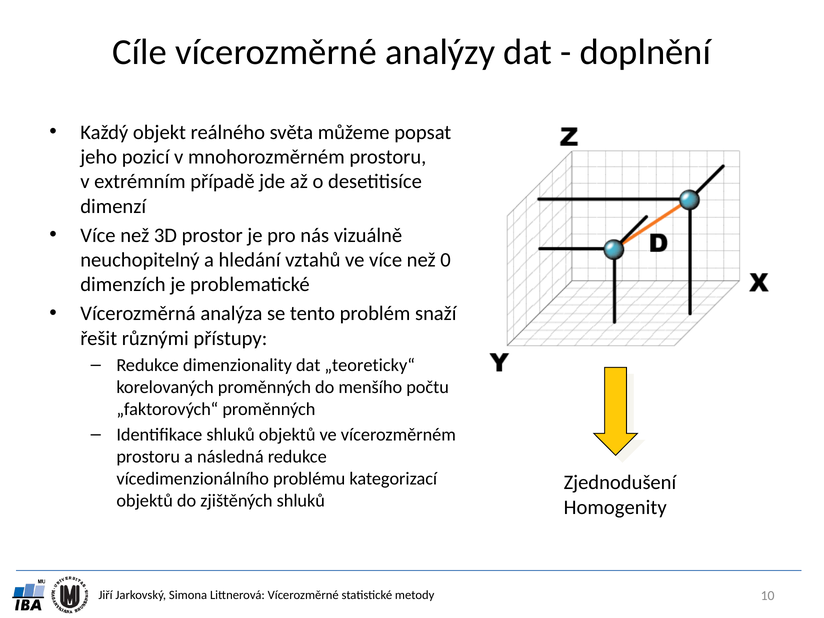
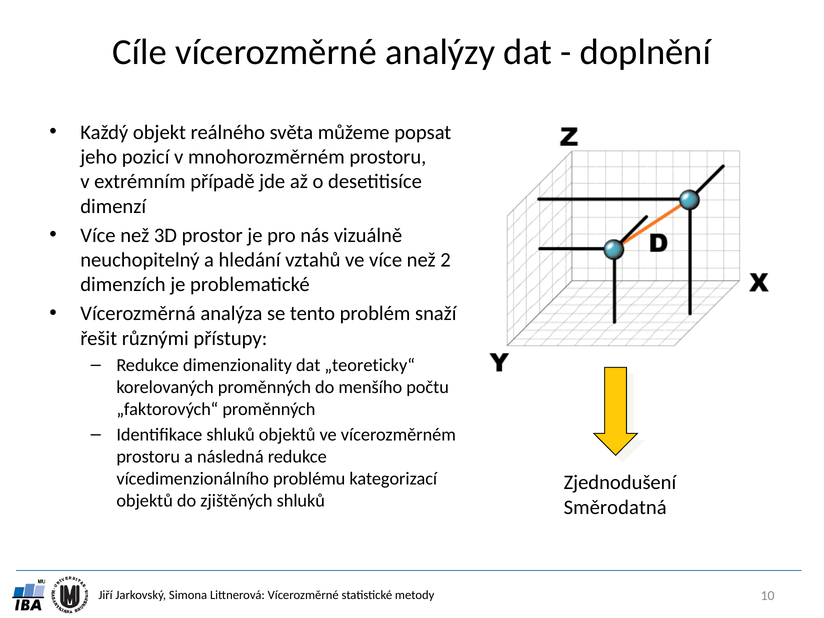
0: 0 -> 2 (446, 260)
Homogenity: Homogenity -> Směrodatná (615, 507)
